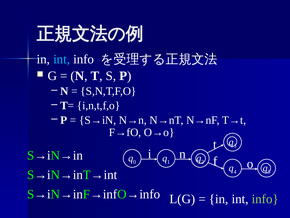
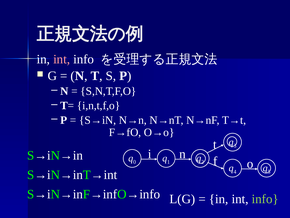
int colour: light blue -> pink (62, 59)
